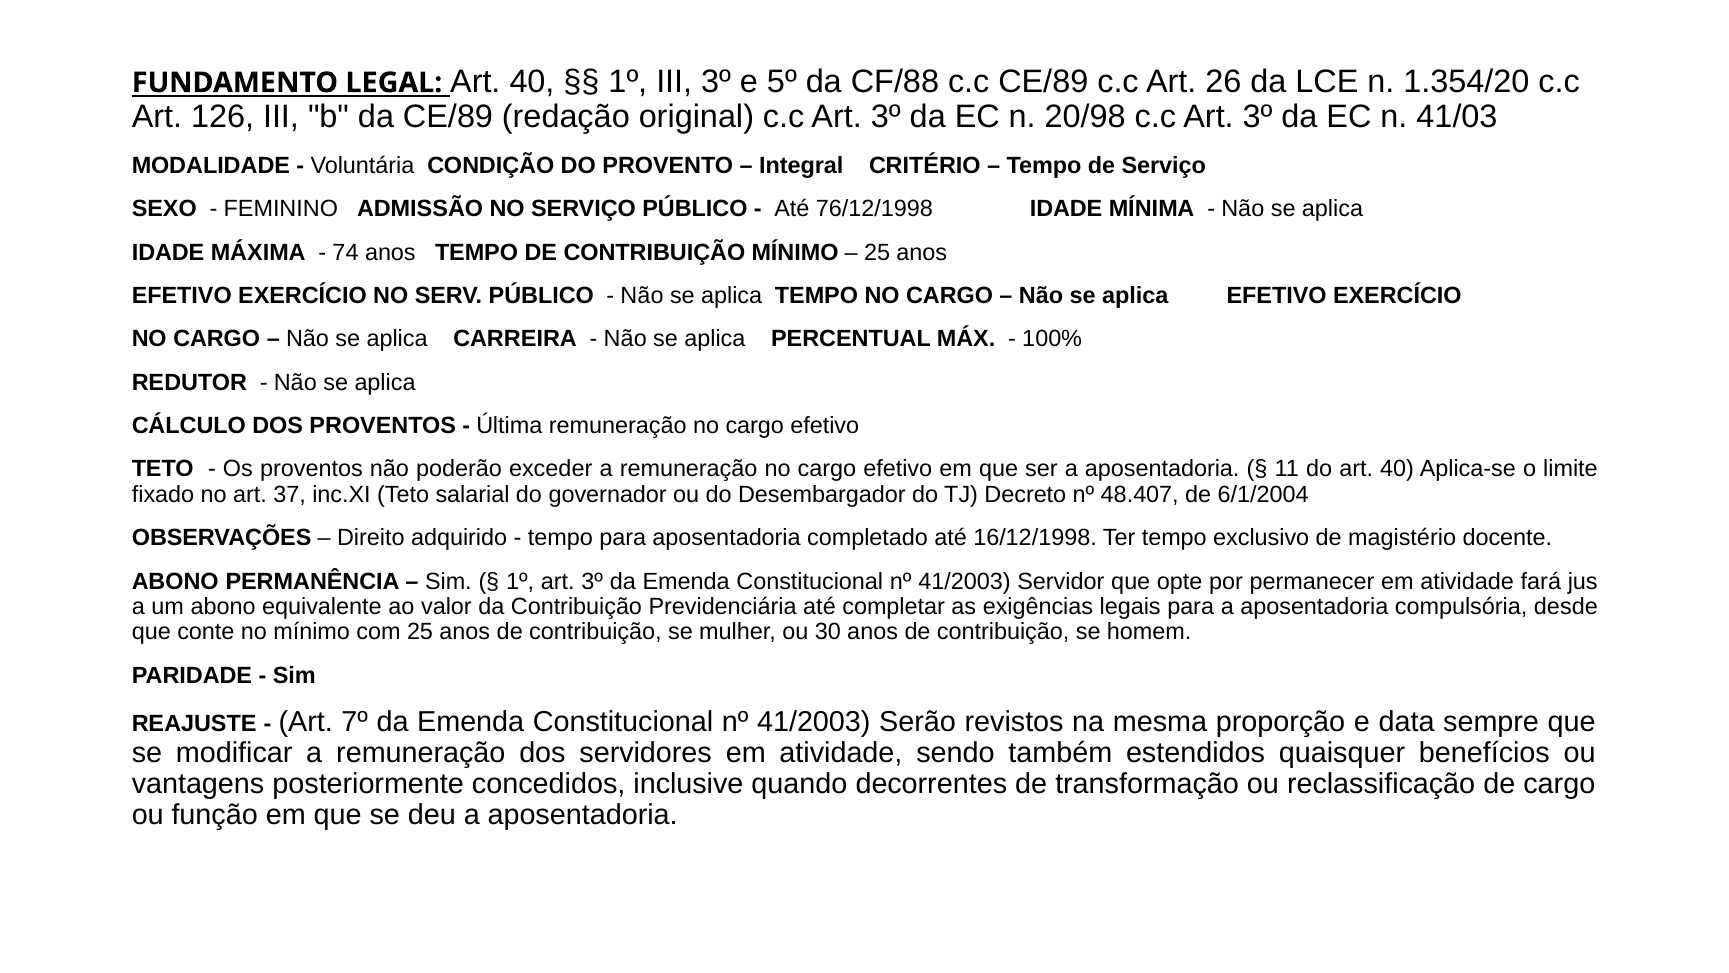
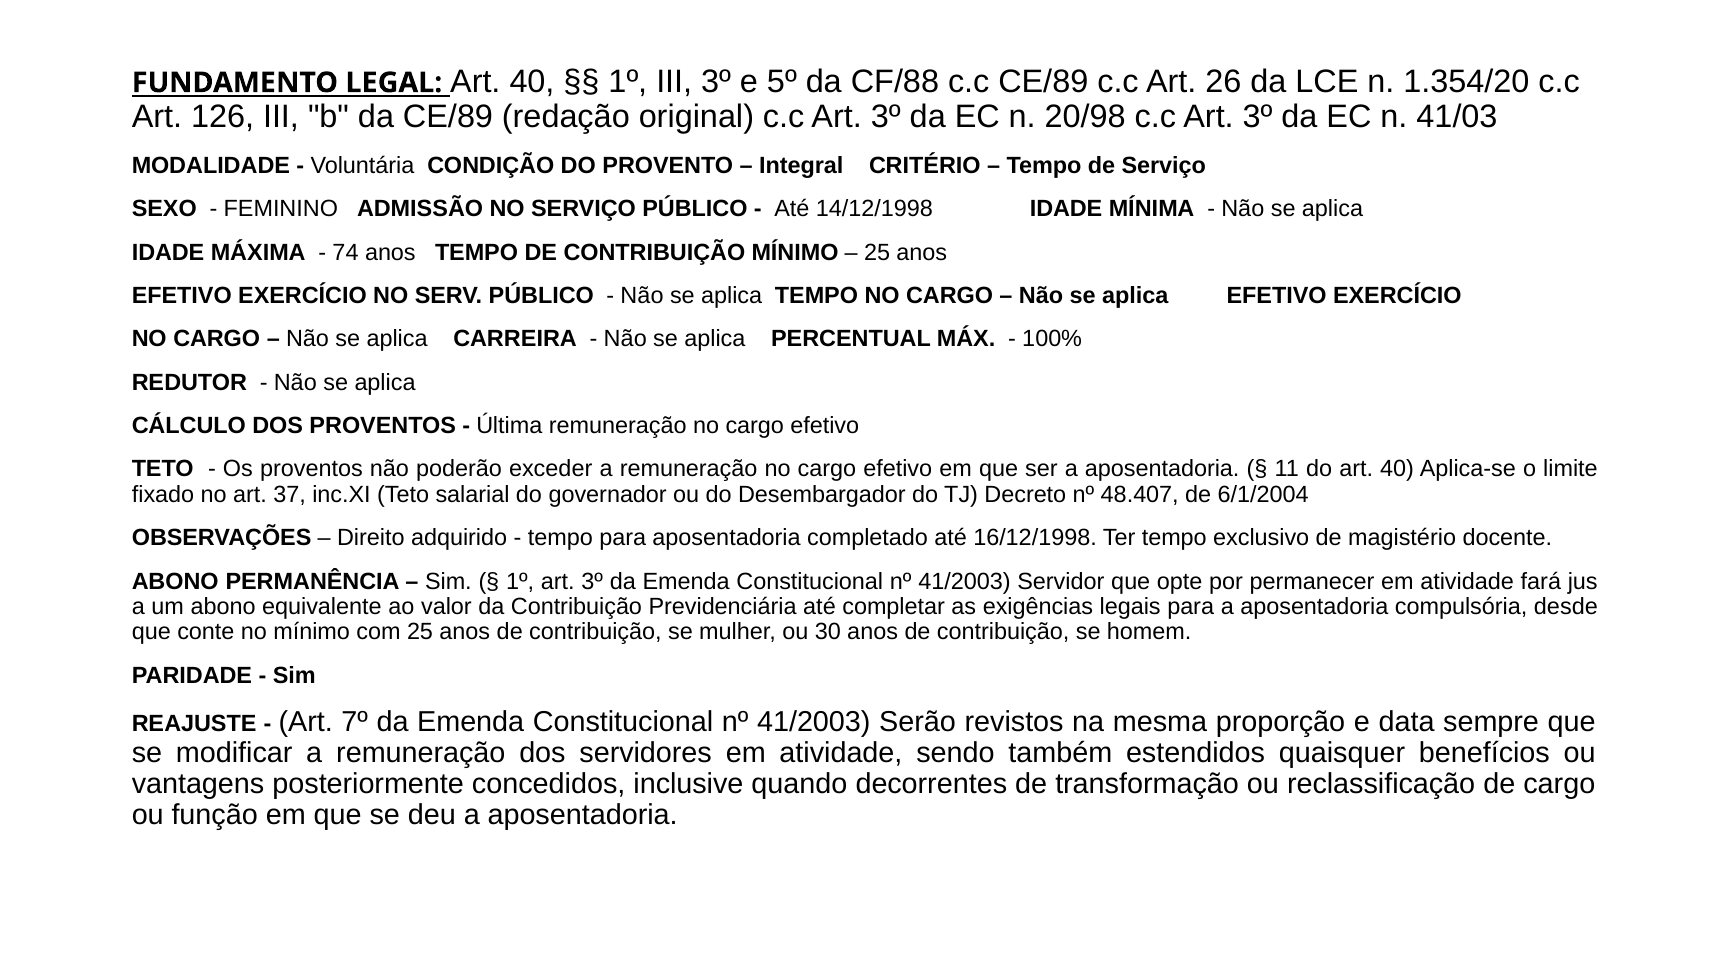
76/12/1998: 76/12/1998 -> 14/12/1998 (874, 209)
